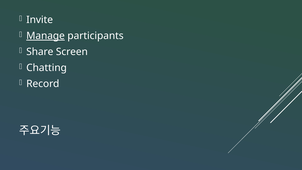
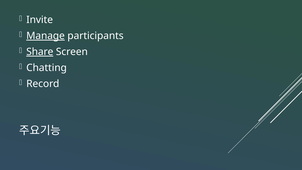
Share underline: none -> present (40, 52)
